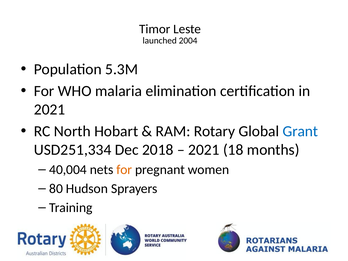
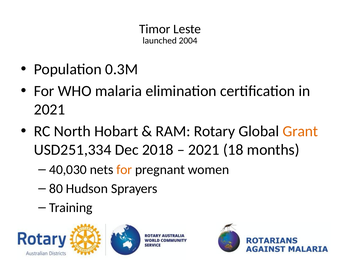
5.3M: 5.3M -> 0.3M (122, 69)
Grant colour: blue -> orange (300, 131)
40,004: 40,004 -> 40,030 (68, 170)
